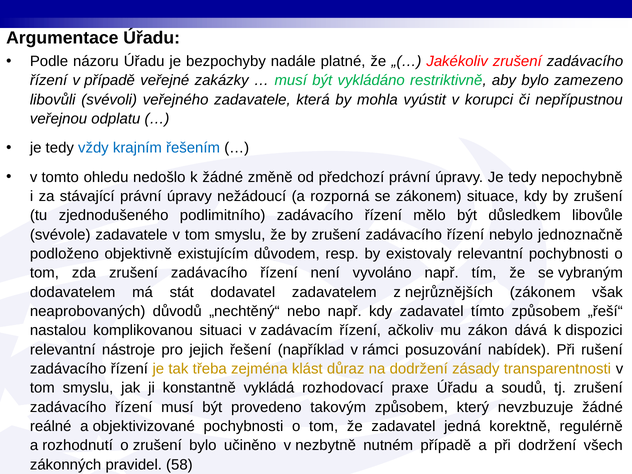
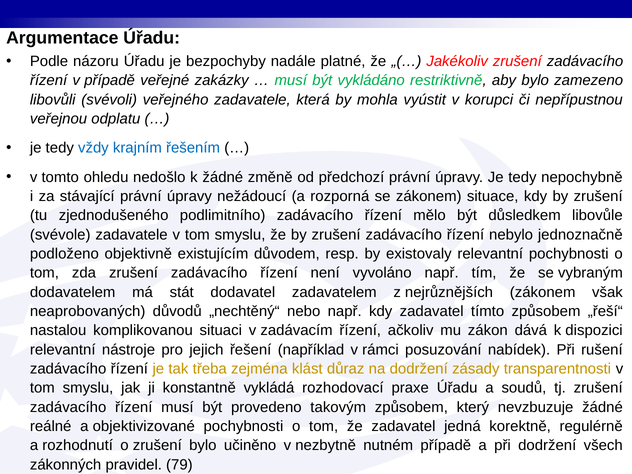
58: 58 -> 79 (179, 465)
